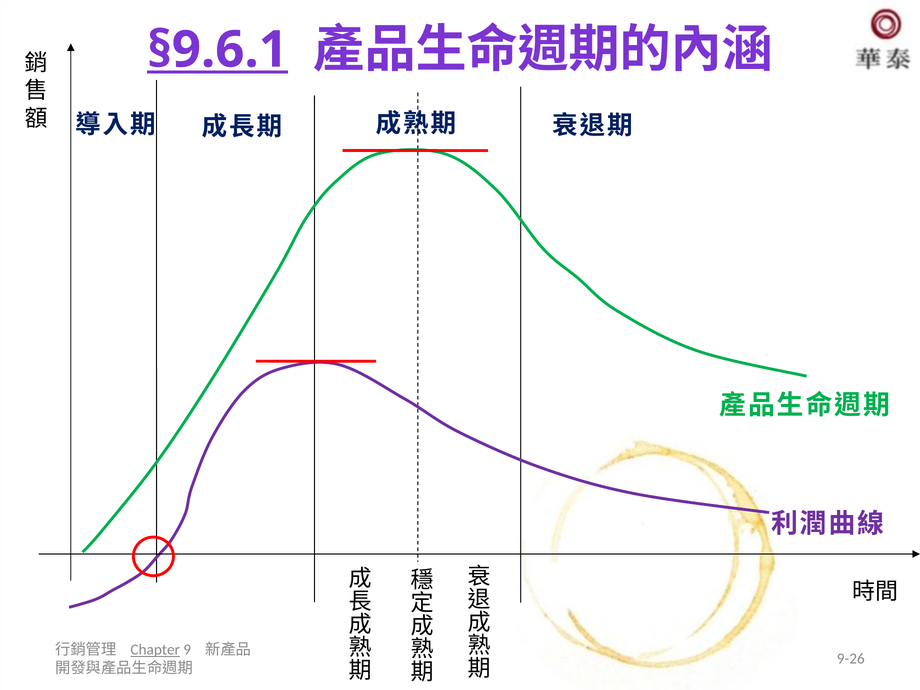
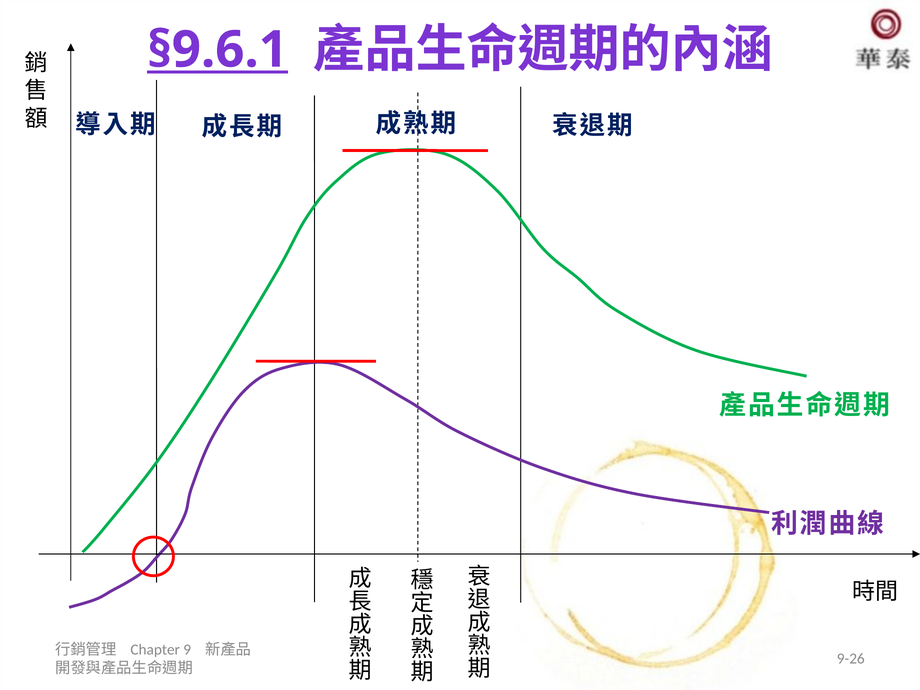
Chapter underline: present -> none (155, 650)
